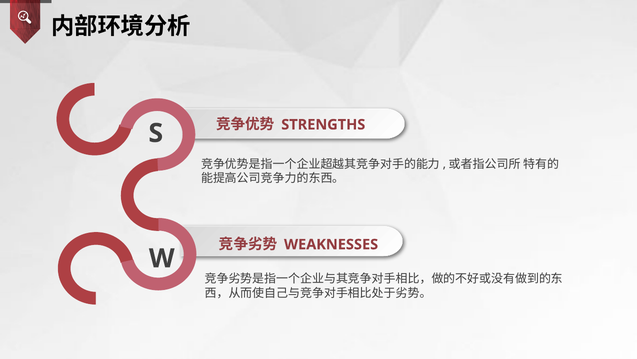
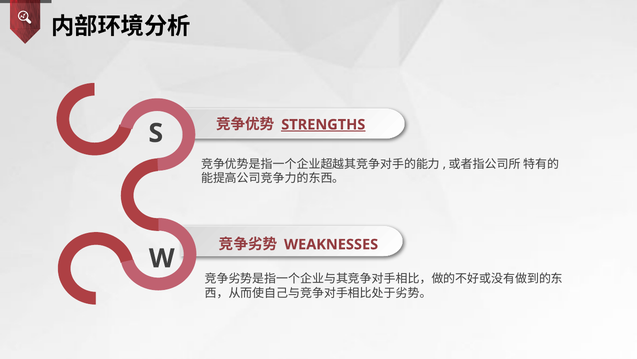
STRENGTHS underline: none -> present (323, 124)
